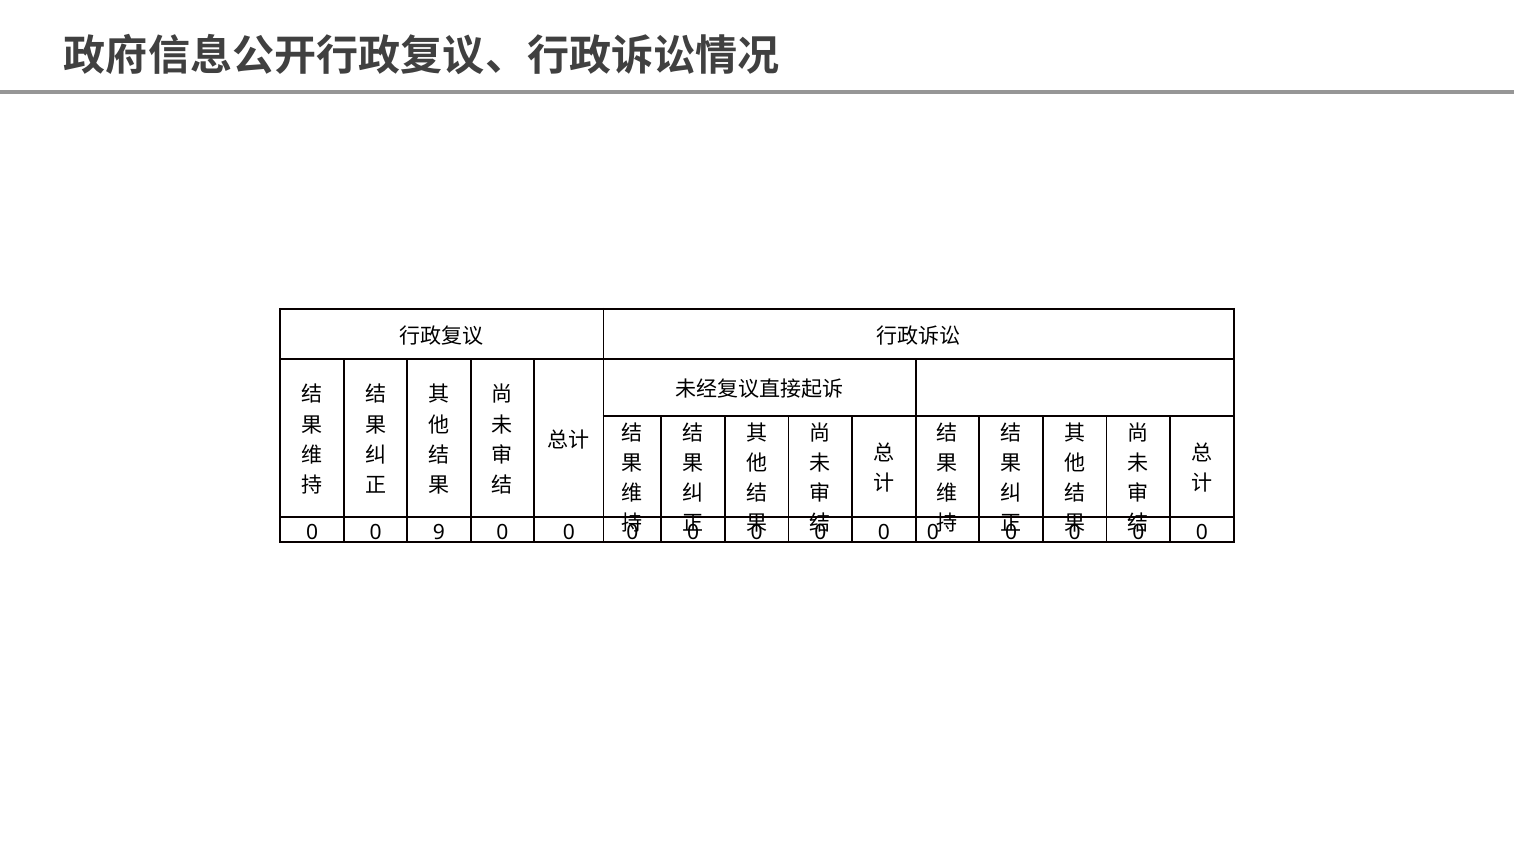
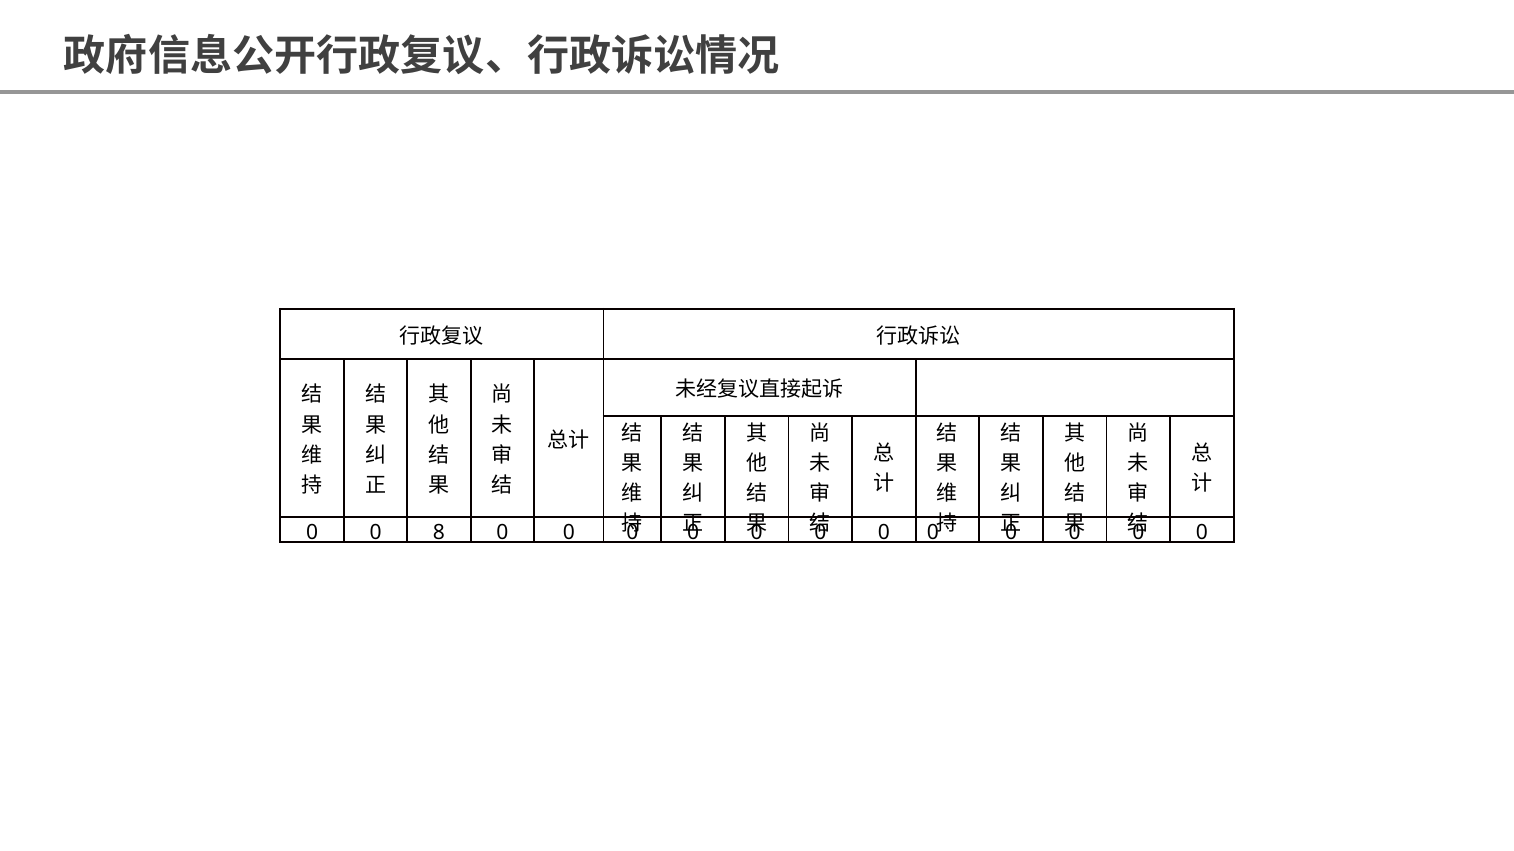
9: 9 -> 8 (439, 533)
